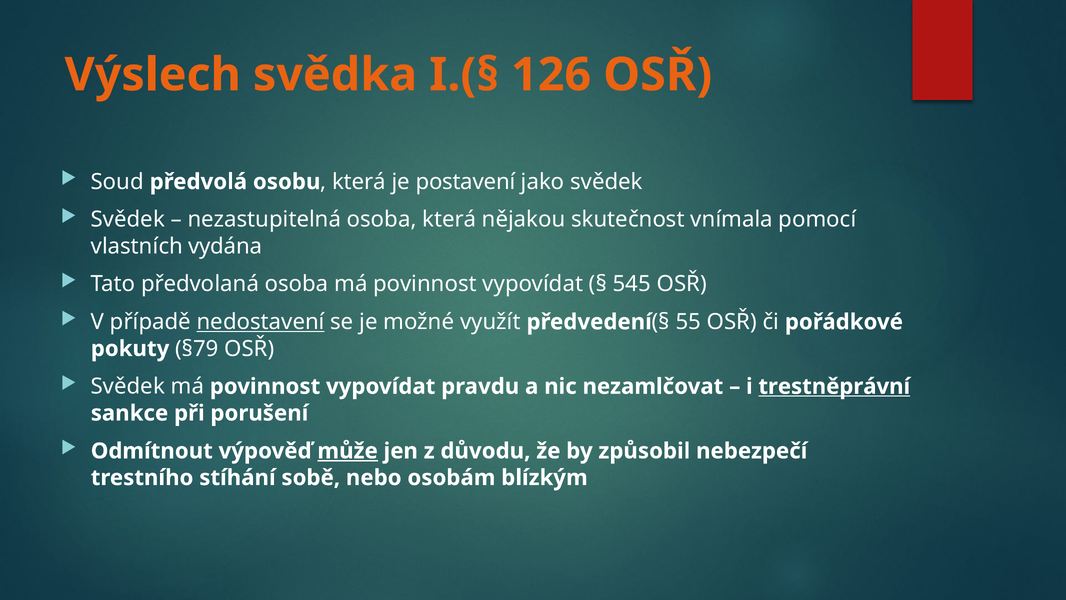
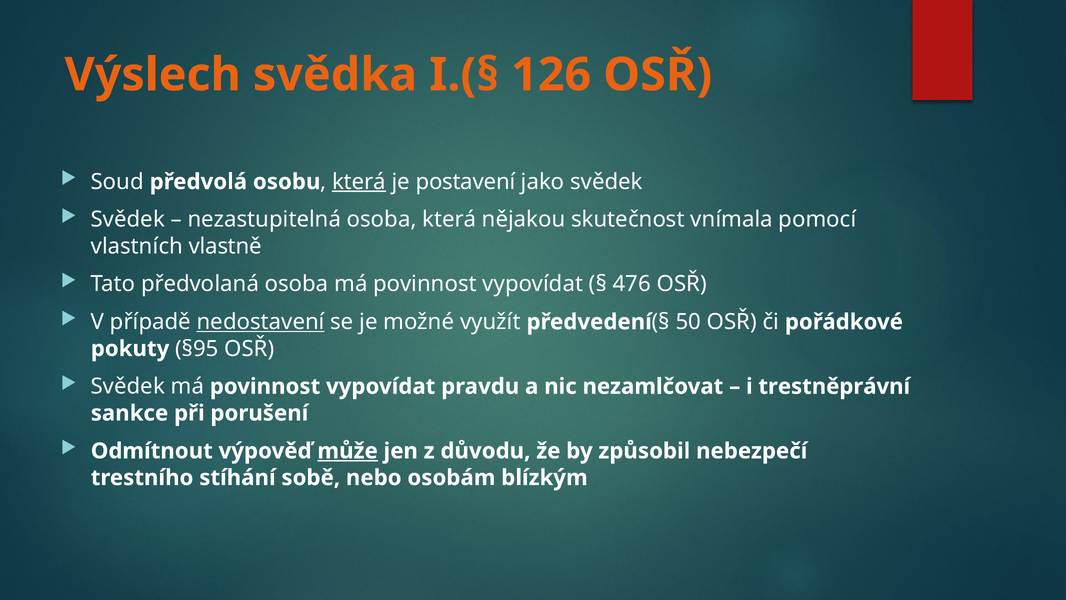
která underline: none -> present (359, 182)
vydána: vydána -> vlastně (225, 246)
545: 545 -> 476 (632, 284)
55: 55 -> 50 (688, 322)
§79: §79 -> §95 (197, 348)
trestněprávní underline: present -> none (834, 386)
